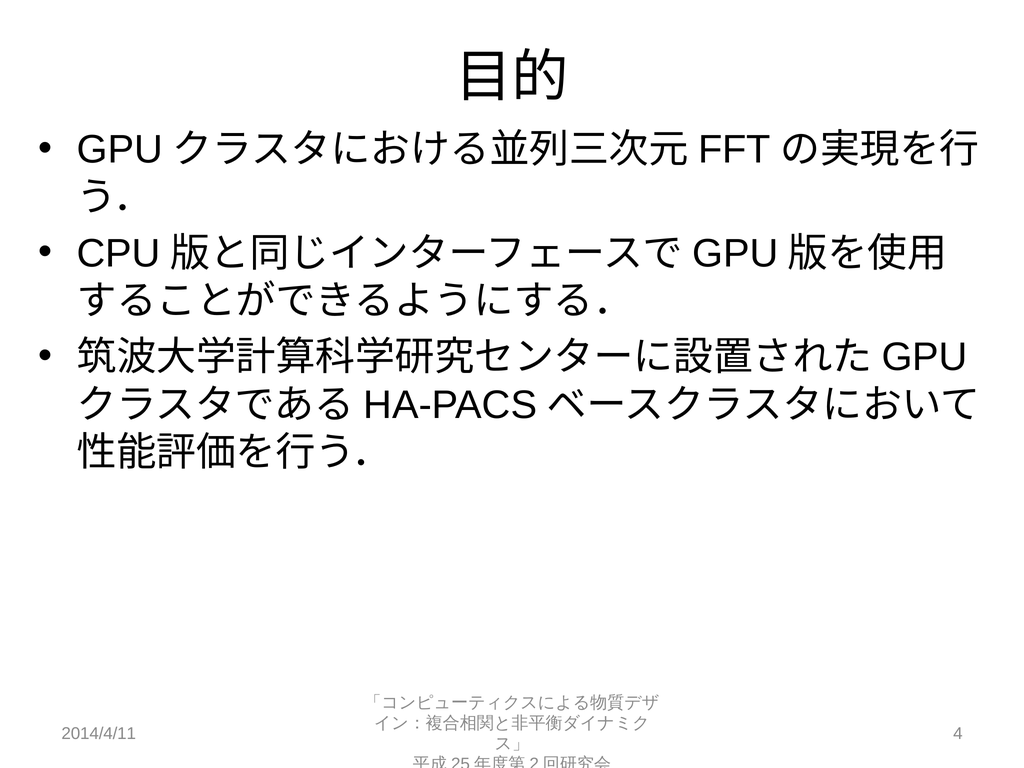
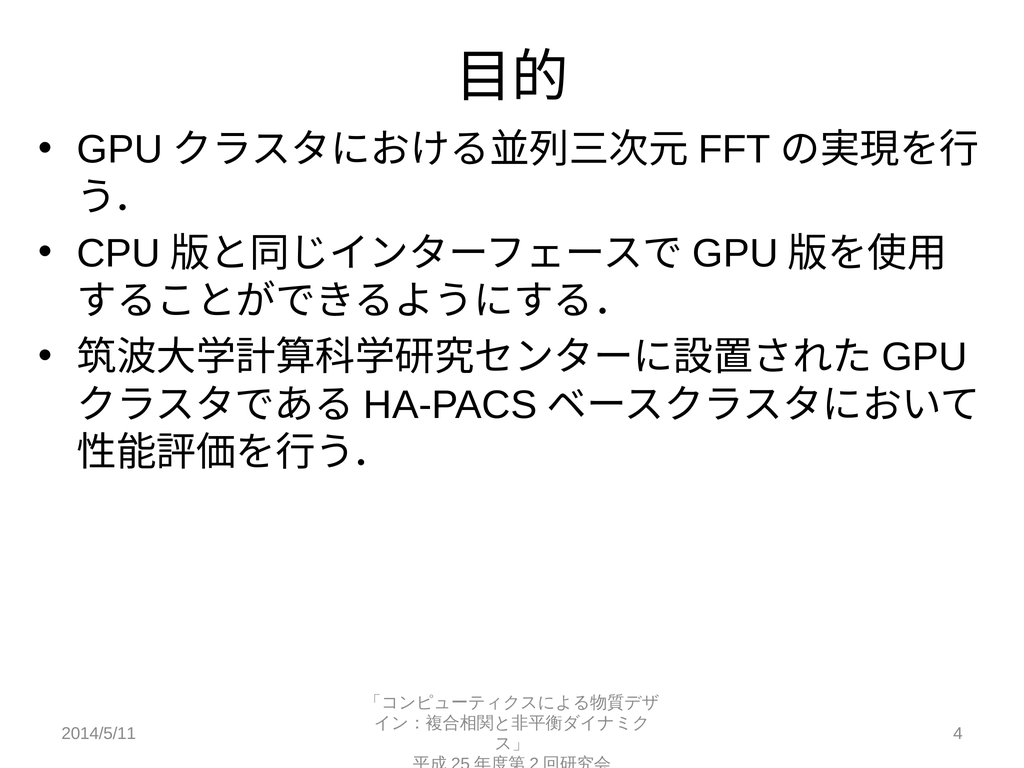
2014/4/11: 2014/4/11 -> 2014/5/11 (99, 733)
